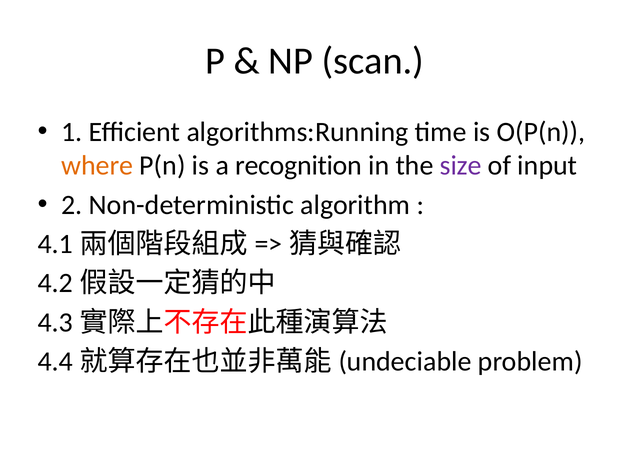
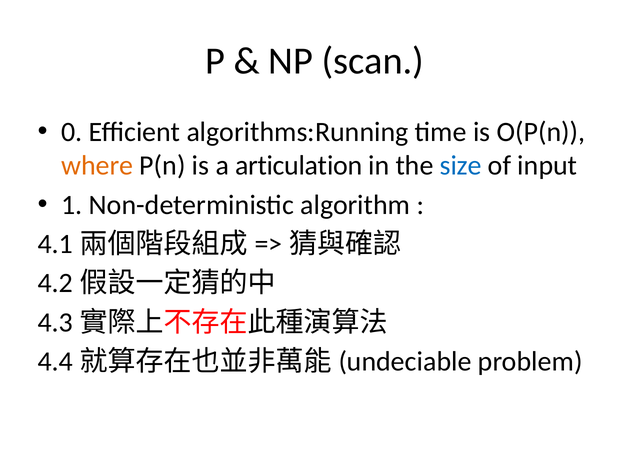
1: 1 -> 0 (72, 132)
recognition: recognition -> articulation (299, 166)
size colour: purple -> blue (461, 166)
2: 2 -> 1 (72, 205)
